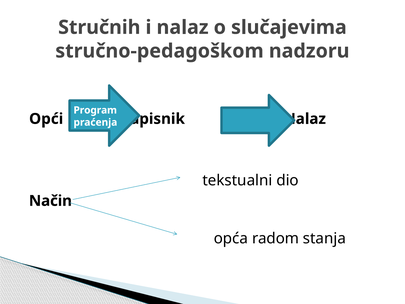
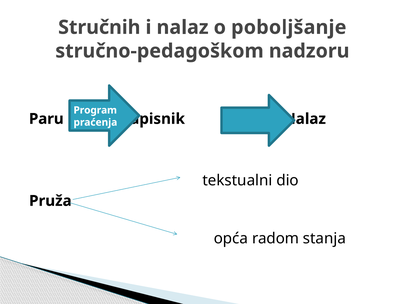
slučajevima: slučajevima -> poboljšanje (289, 27)
Opći: Opći -> Paru (46, 119)
Način: Način -> Pruža (50, 201)
